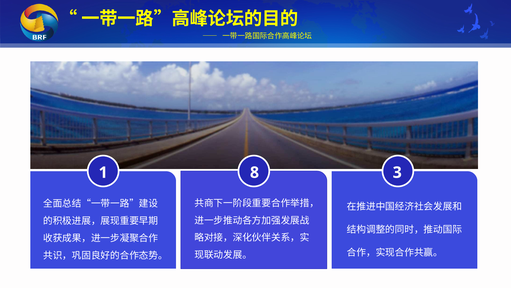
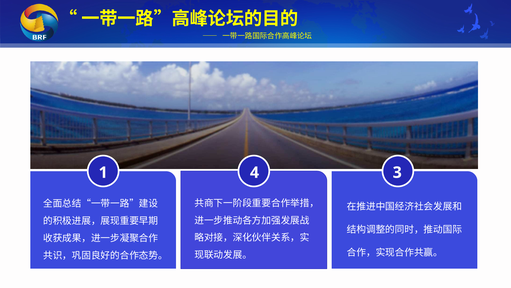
8: 8 -> 4 (254, 172)
